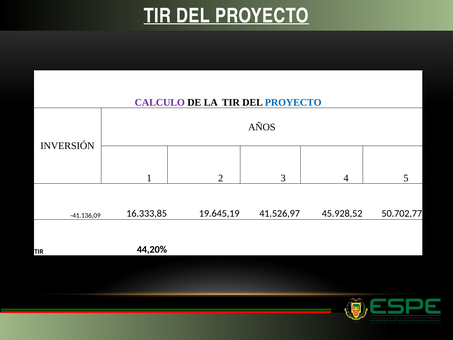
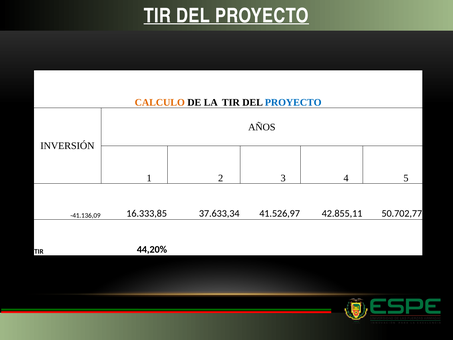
CALCULO colour: purple -> orange (160, 102)
19.645,19: 19.645,19 -> 37.633,34 (219, 213)
45.928,52: 45.928,52 -> 42.855,11 (342, 213)
